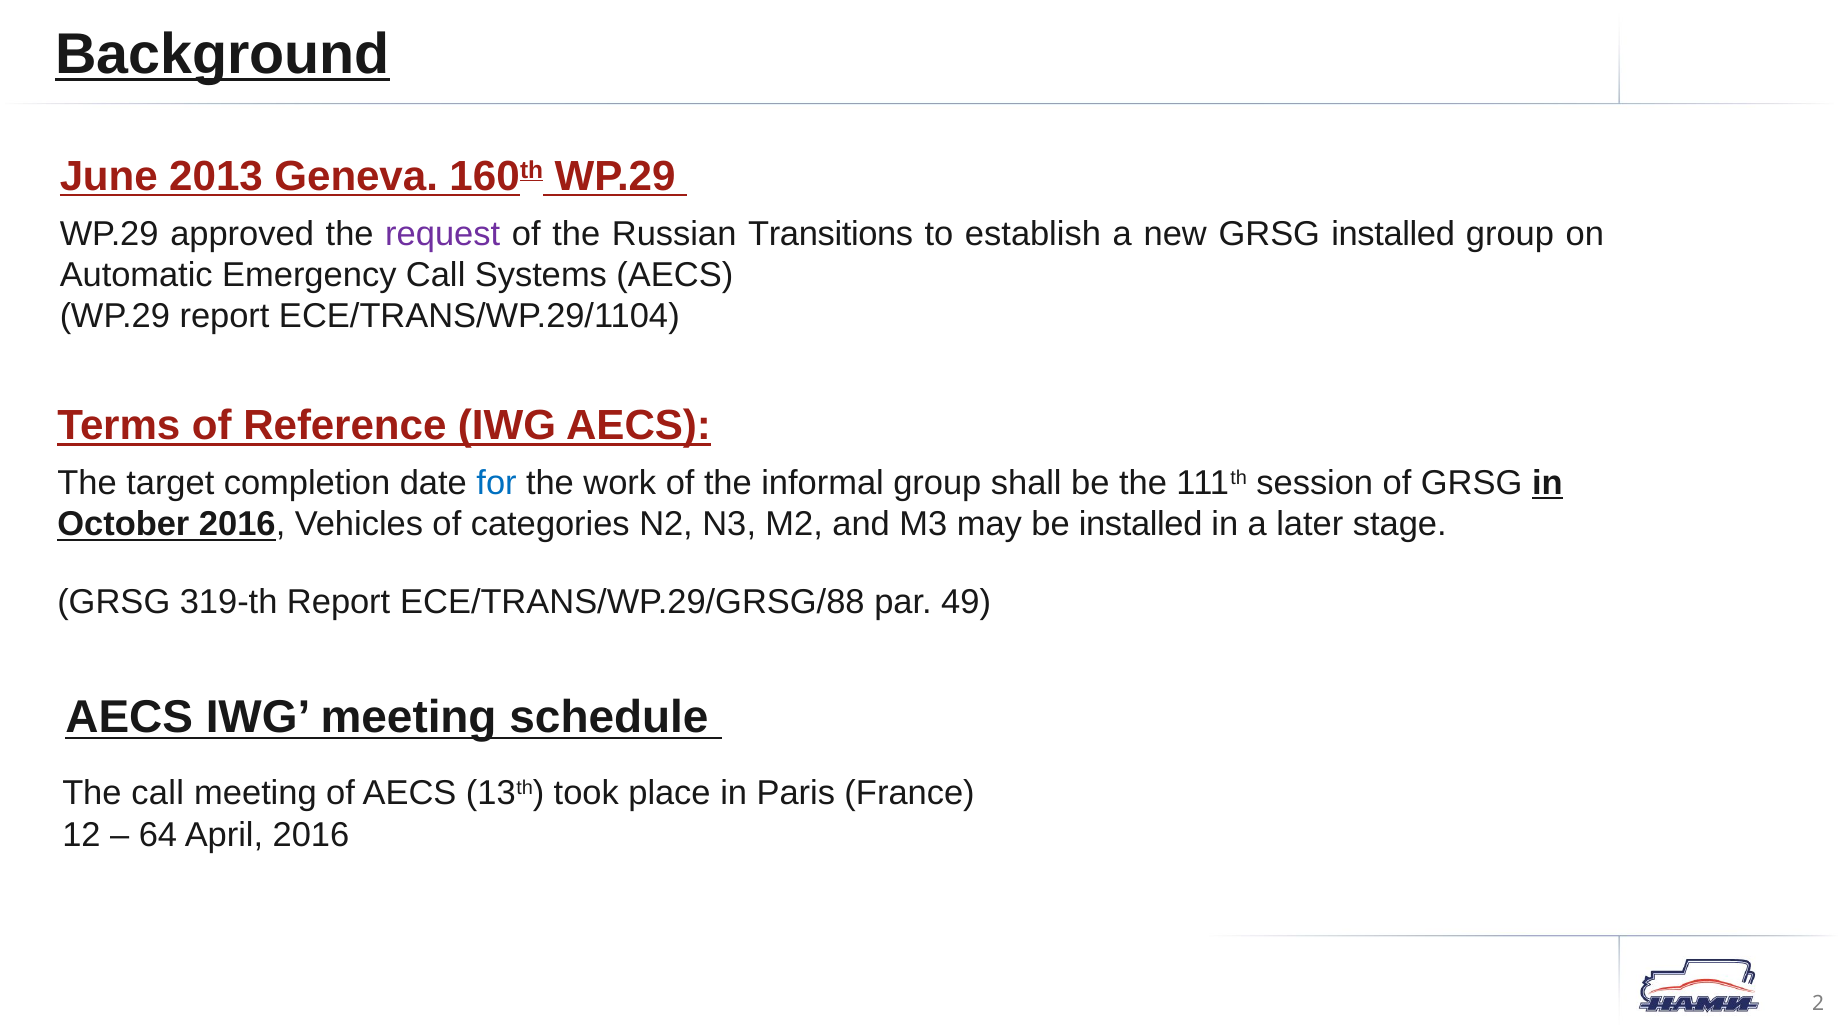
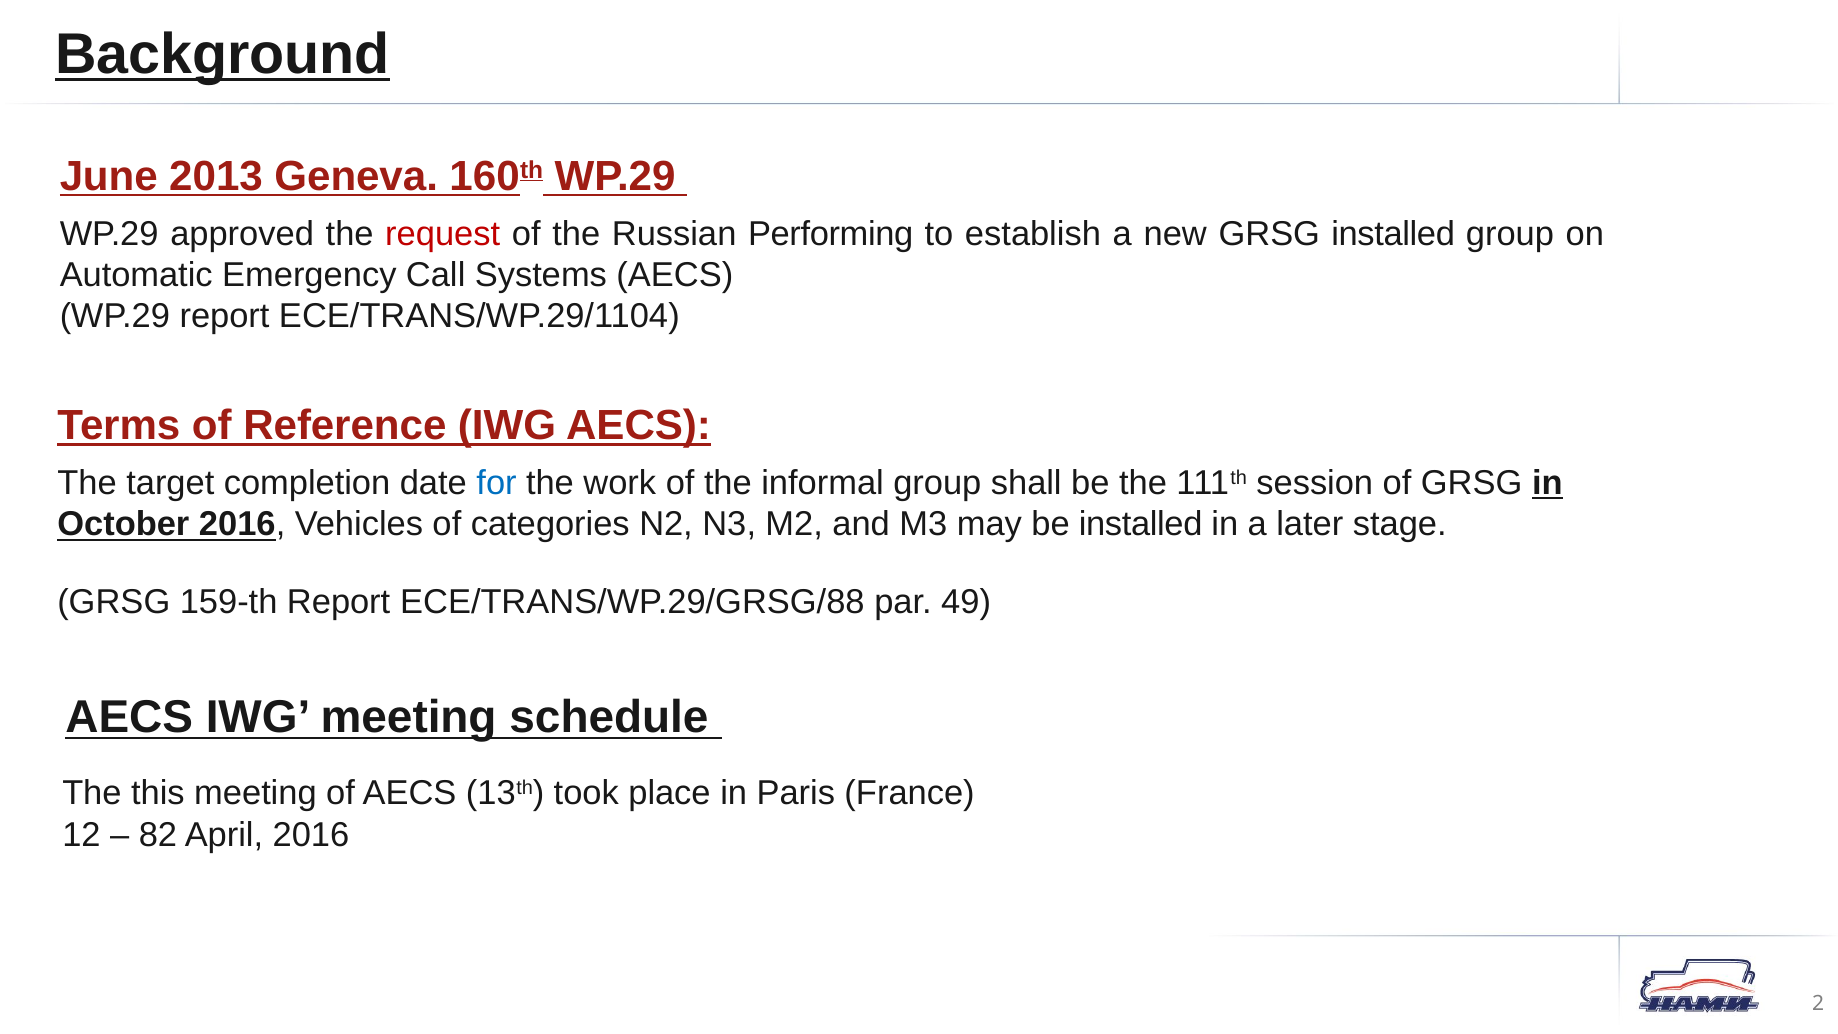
request colour: purple -> red (443, 234)
Transitions: Transitions -> Performing (831, 234)
319-th: 319-th -> 159-th (229, 602)
The call: call -> this (158, 793)
64: 64 -> 82 (158, 835)
